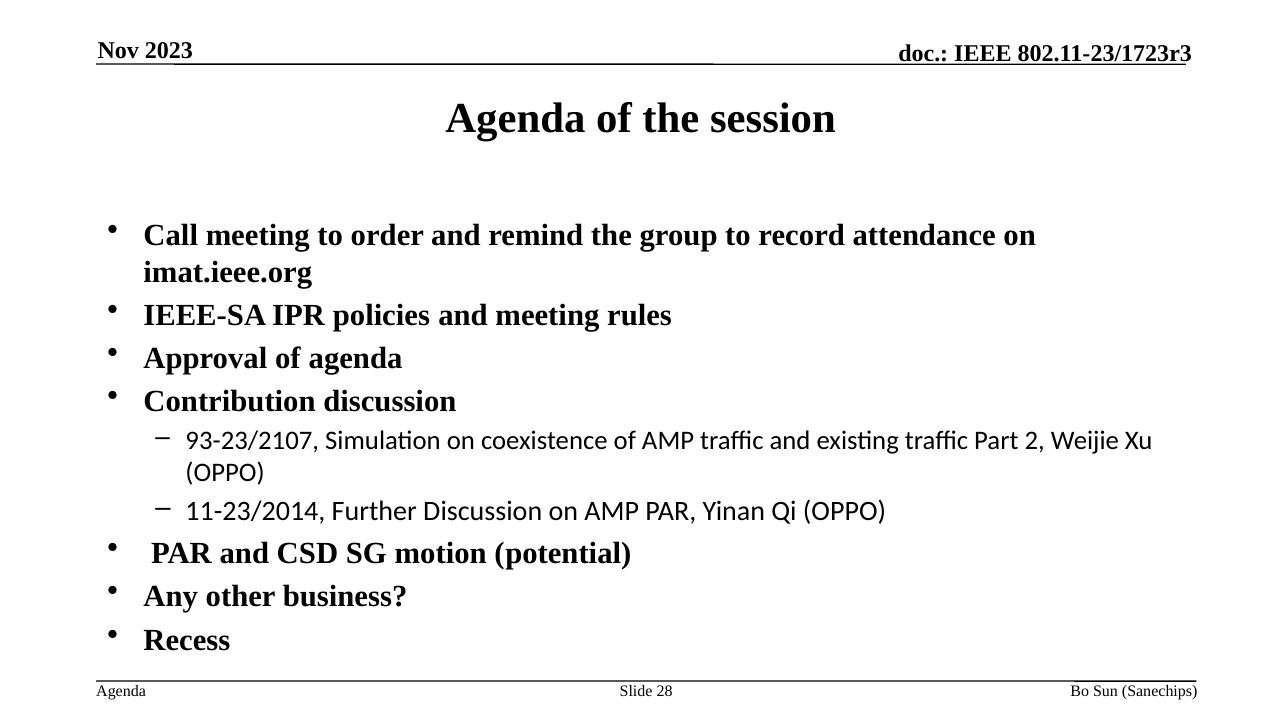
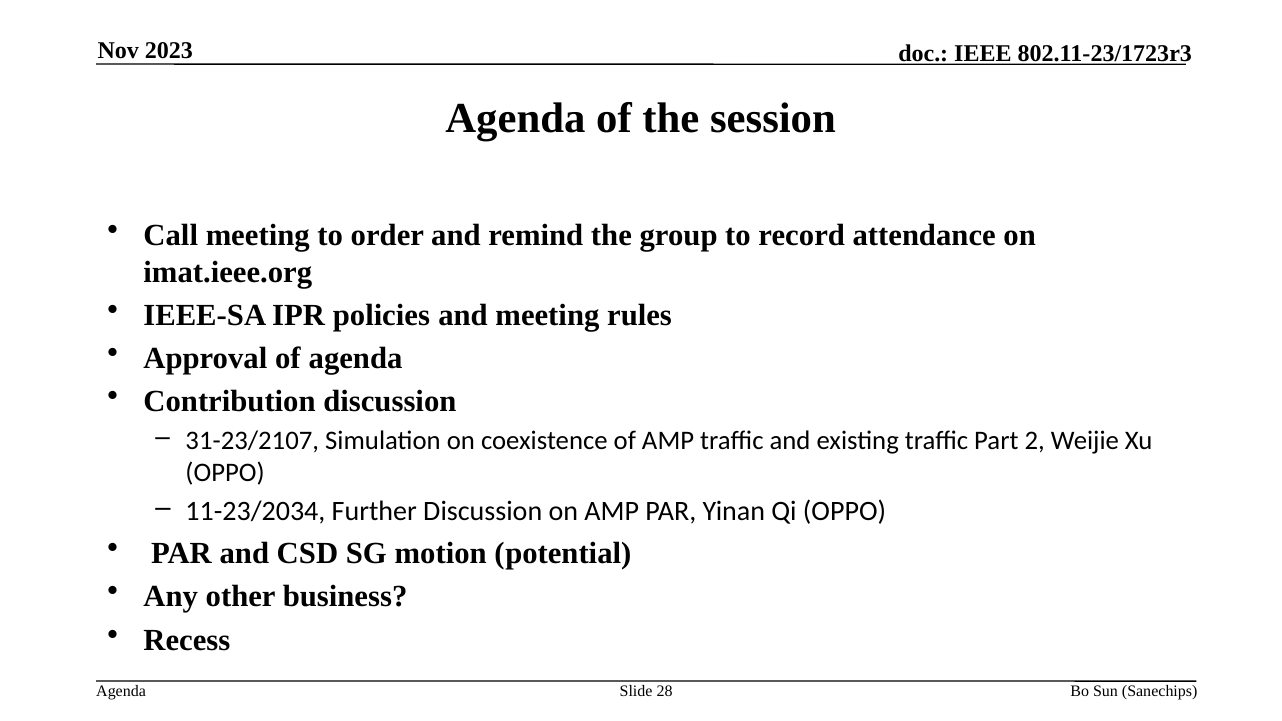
93-23/2107: 93-23/2107 -> 31-23/2107 (252, 441)
11-23/2014: 11-23/2014 -> 11-23/2034 (255, 512)
